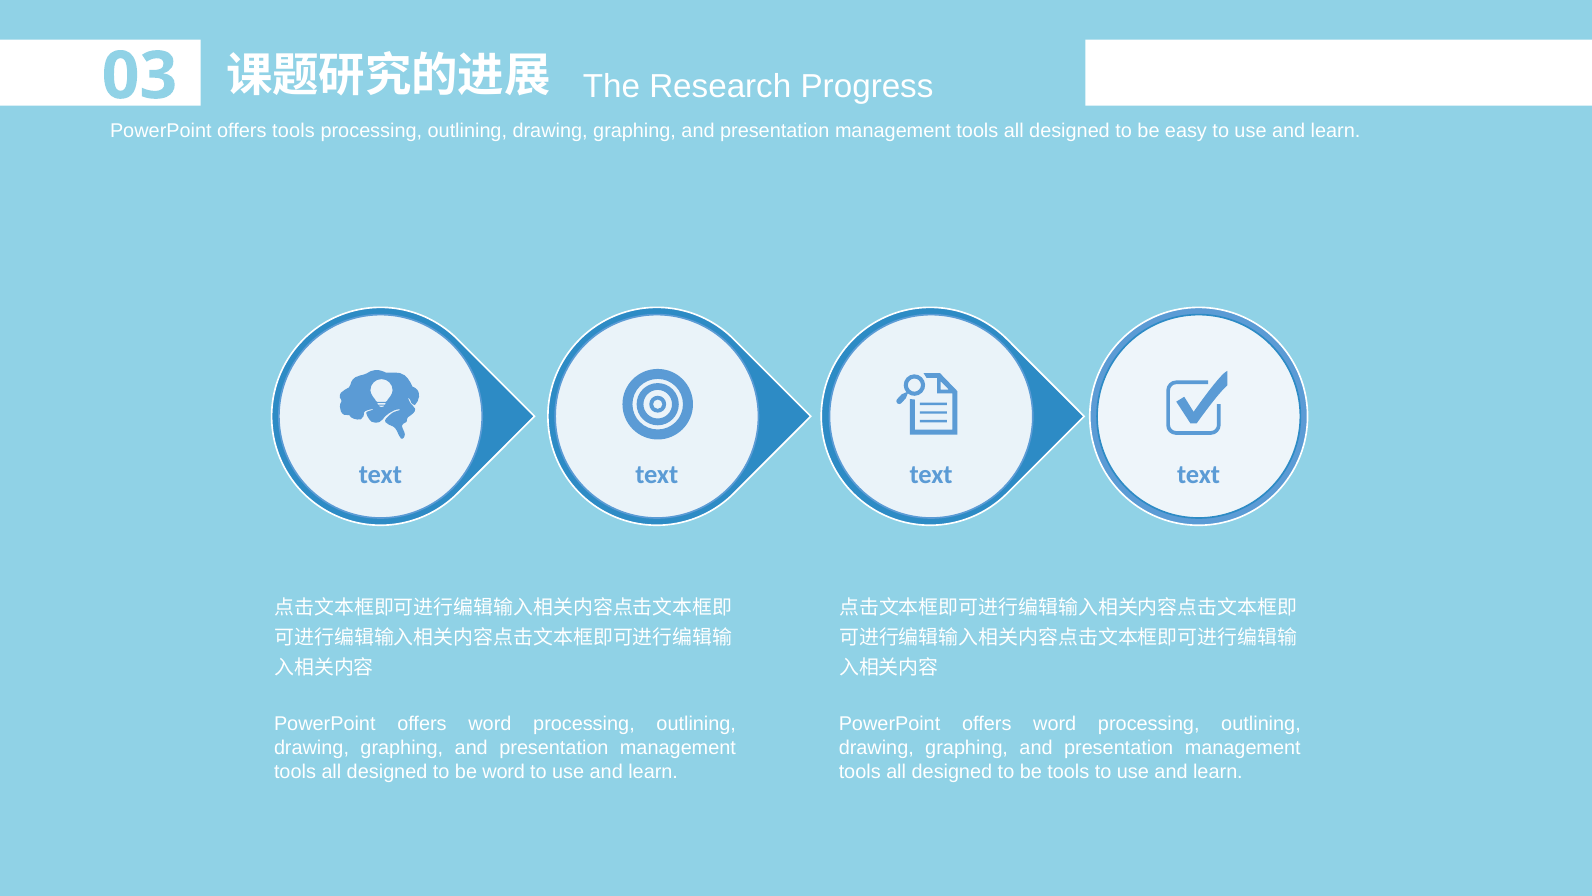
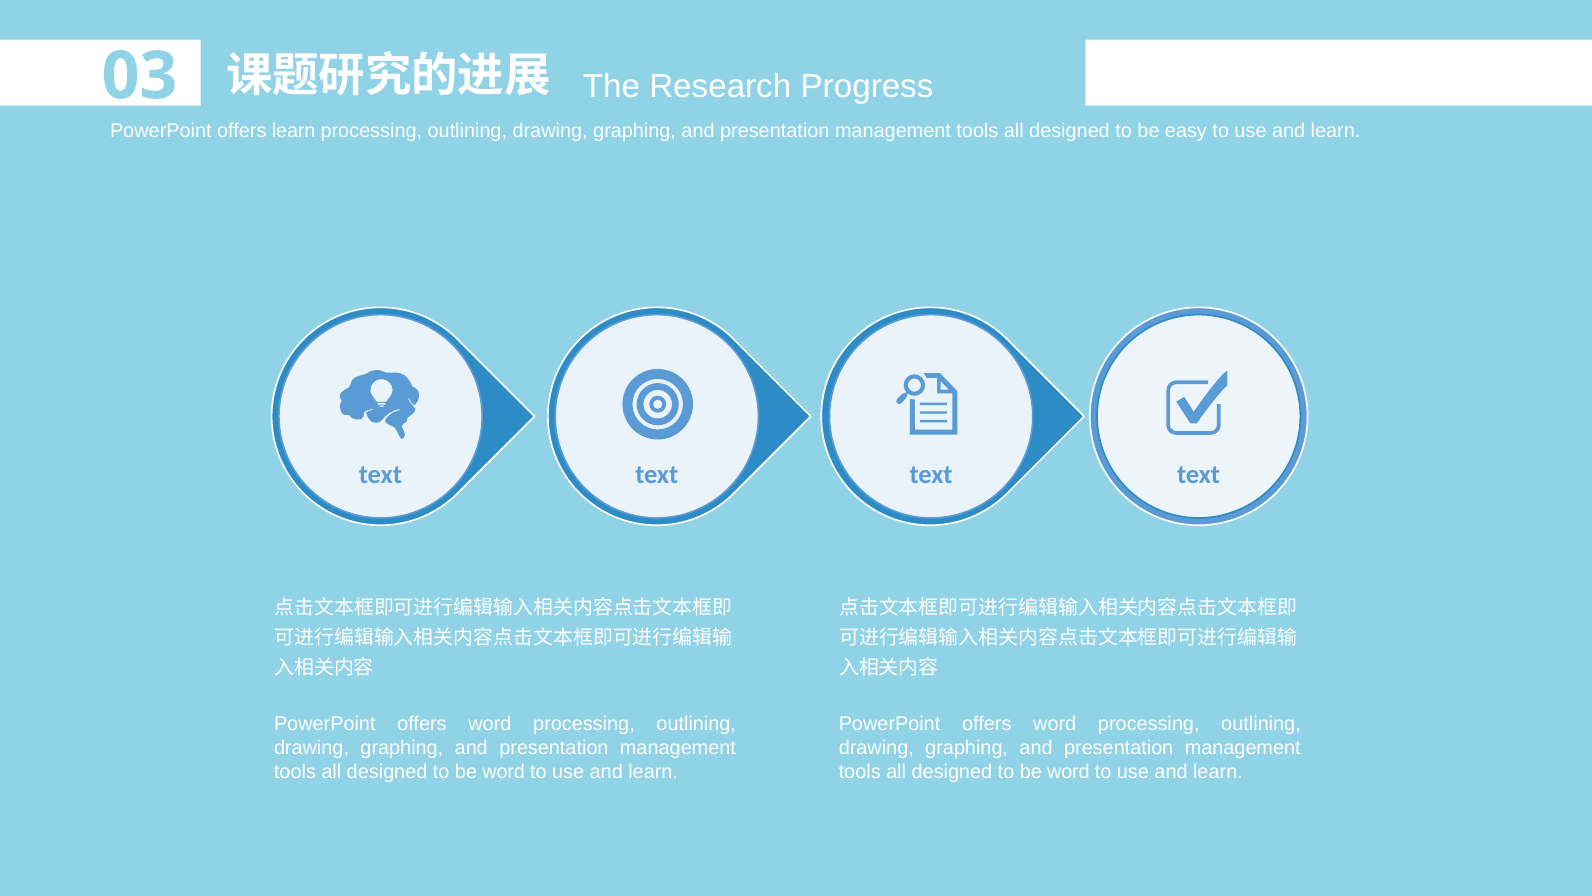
offers tools: tools -> learn (294, 130)
tools: tools -> word (1068, 771)
